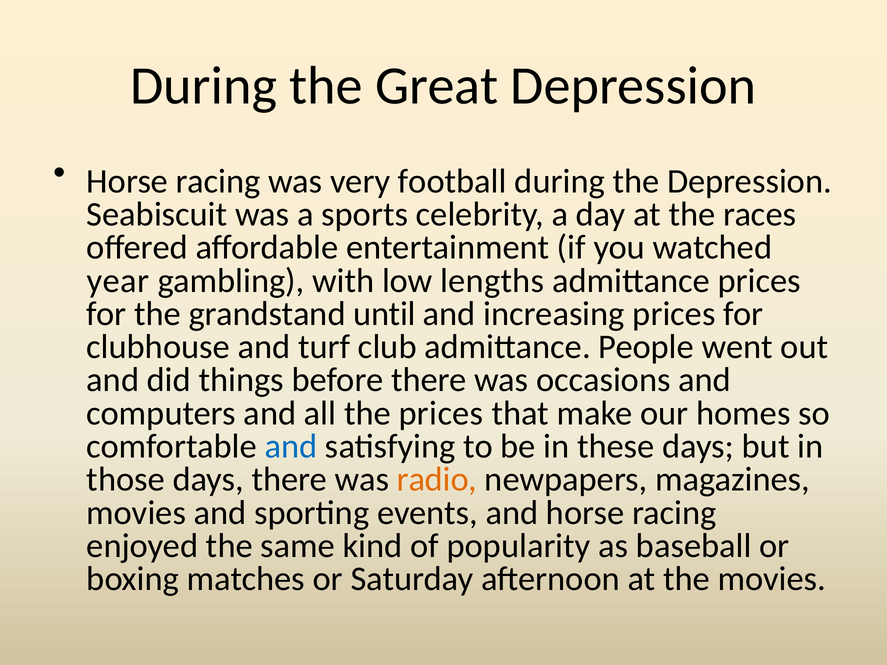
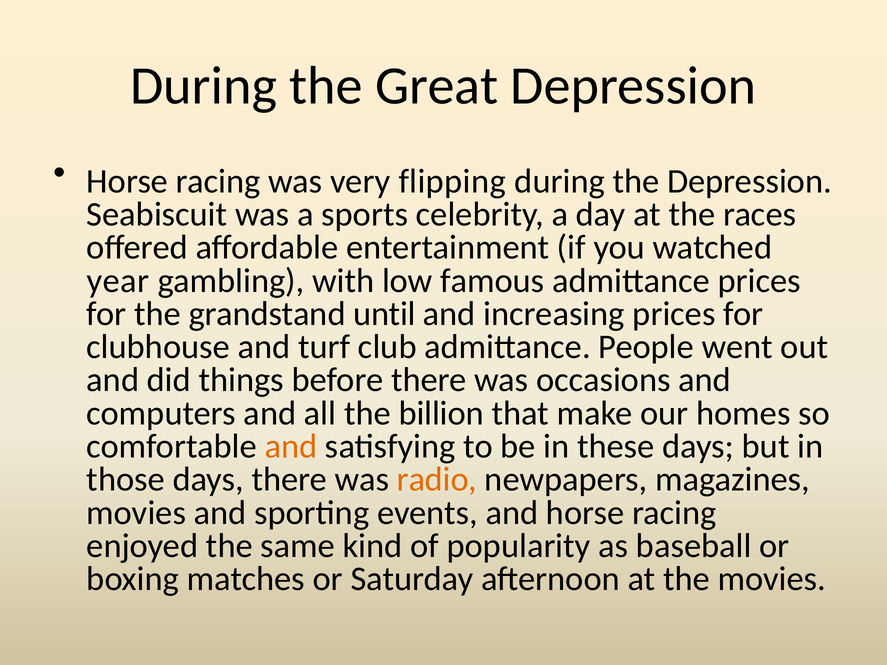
football: football -> flipping (452, 181)
lengths: lengths -> famous (492, 281)
the prices: prices -> billion (441, 413)
and colour: blue -> orange (291, 447)
